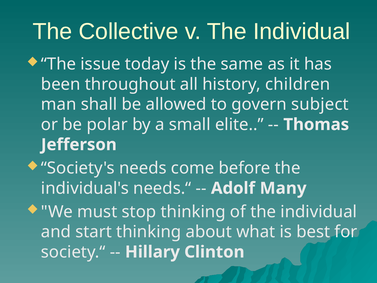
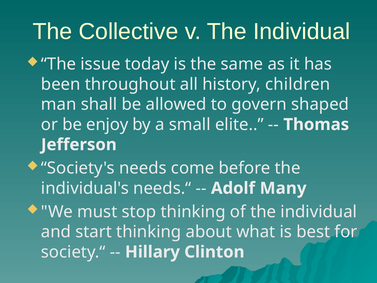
subject: subject -> shaped (320, 104)
polar: polar -> enjoy (107, 124)
